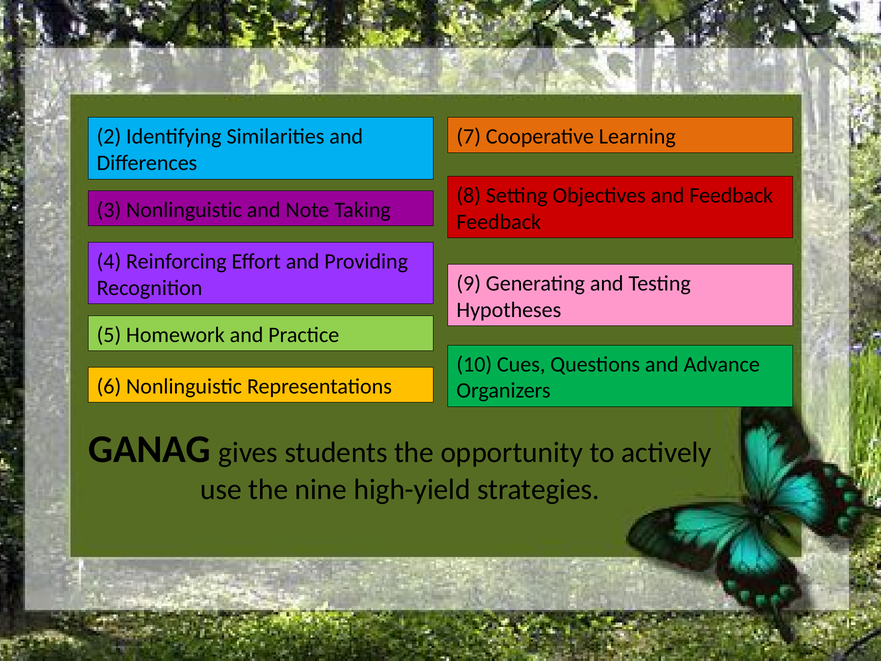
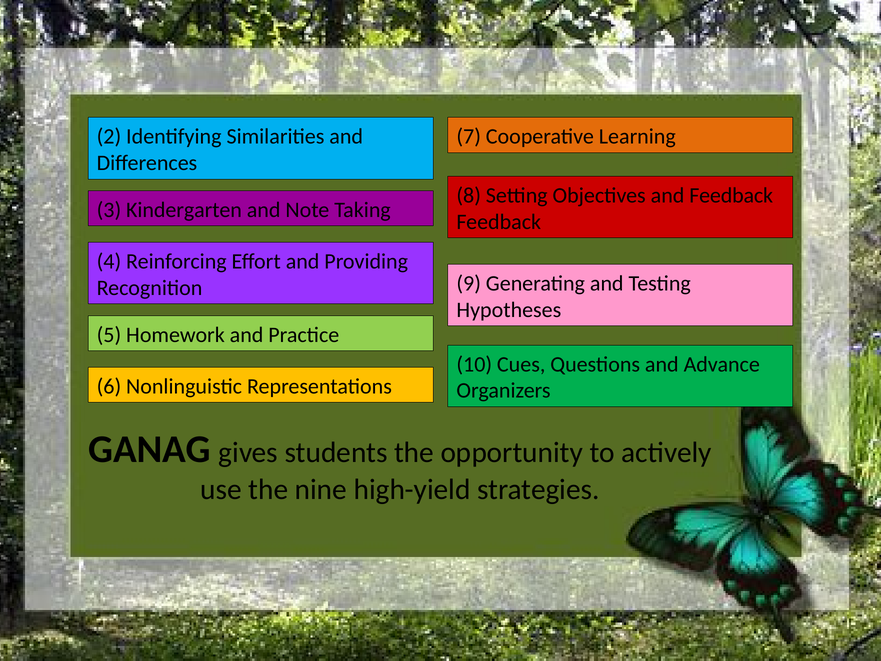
3 Nonlinguistic: Nonlinguistic -> Kindergarten (184, 210)
